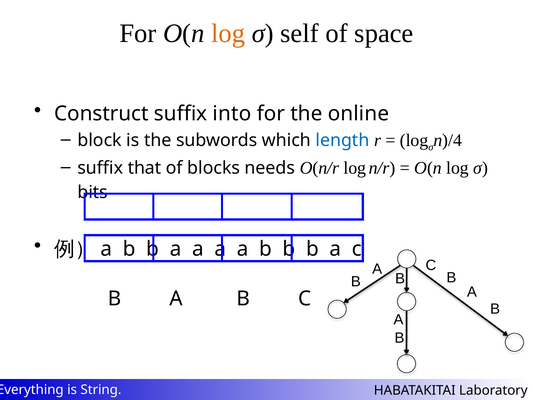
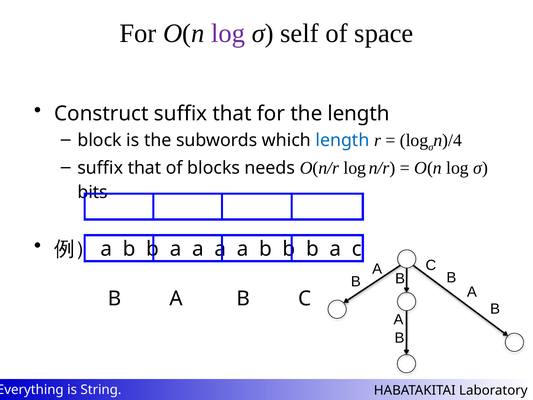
log colour: orange -> purple (228, 33)
Construct suffix into: into -> that (232, 114)
the online: online -> length (359, 114)
